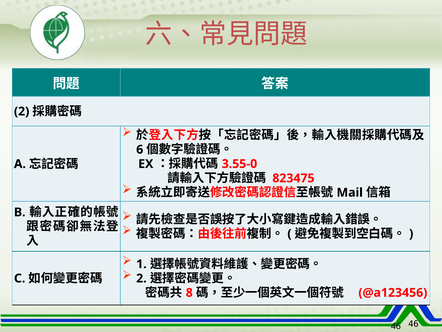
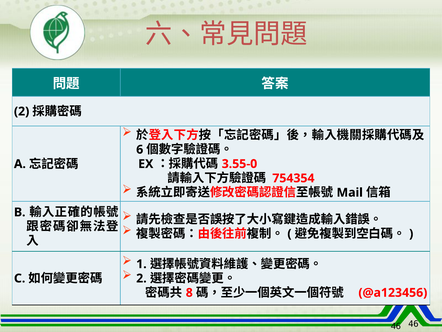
823475: 823475 -> 754354 (293, 178)
